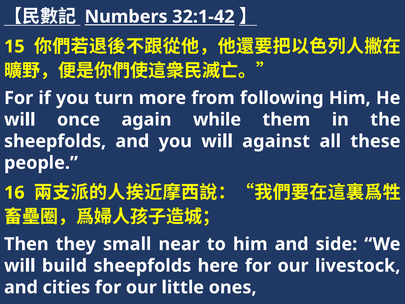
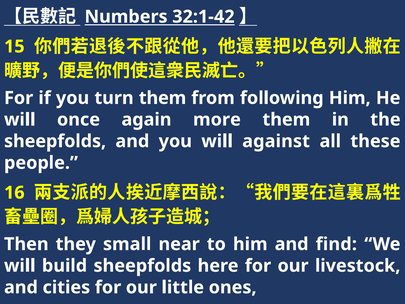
turn more: more -> them (163, 98)
while: while -> more (217, 120)
side: side -> find (336, 244)
